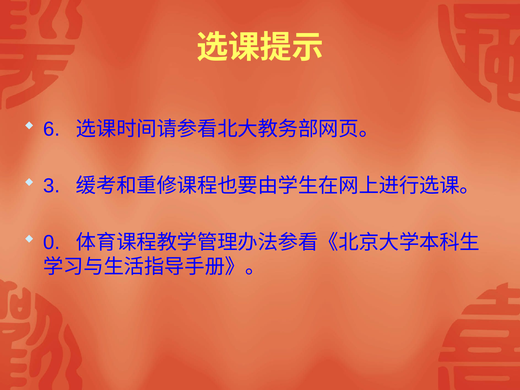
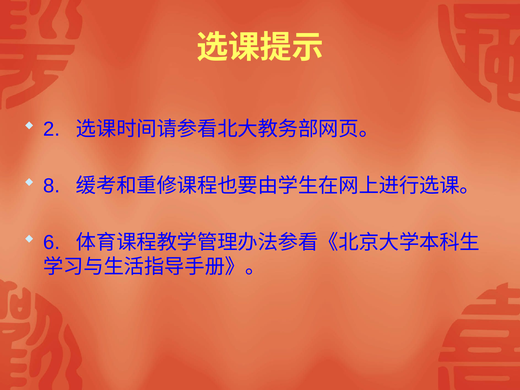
6: 6 -> 2 (52, 129)
3: 3 -> 8 (52, 186)
0: 0 -> 6 (52, 243)
